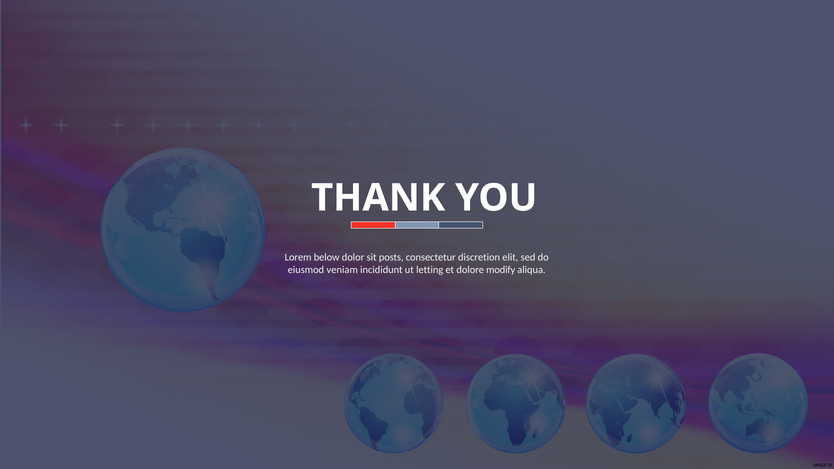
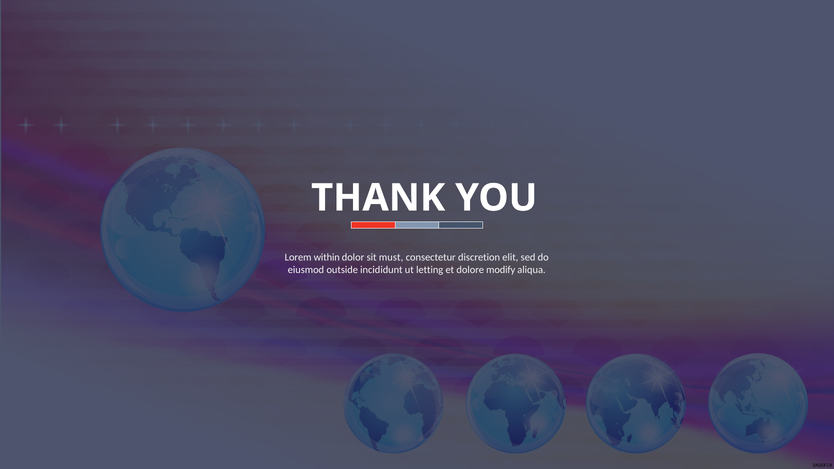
below: below -> within (327, 257)
posts: posts -> must (391, 257)
veniam: veniam -> outside (342, 270)
